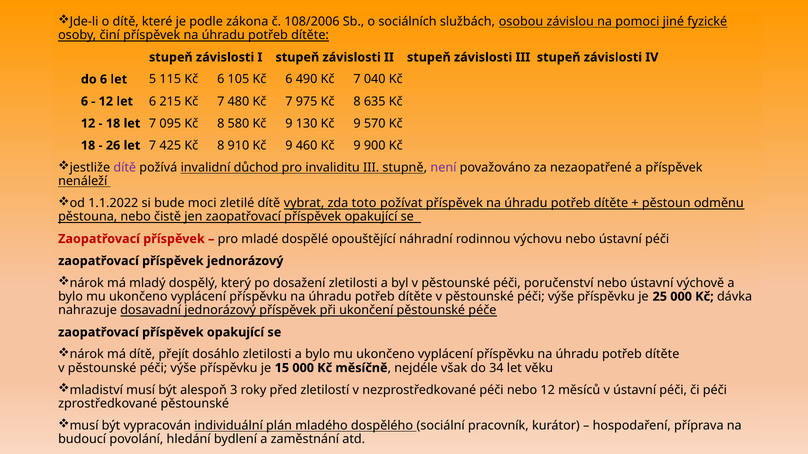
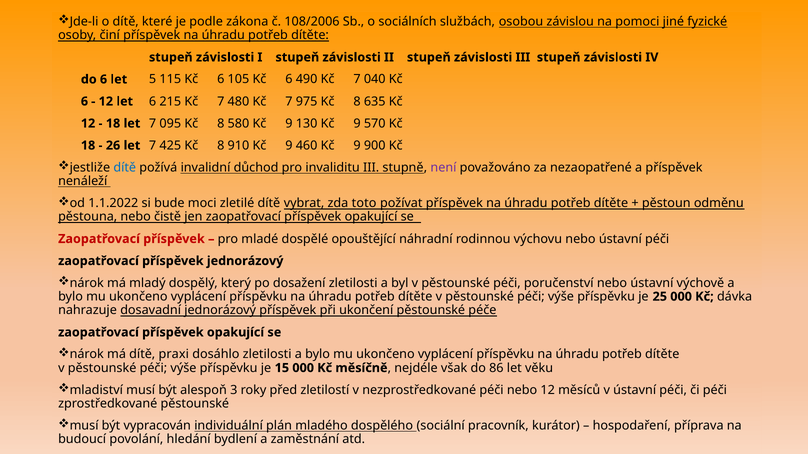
dítě colour: purple -> blue (125, 168)
přejít: přejít -> praxi (174, 355)
34: 34 -> 86 (496, 368)
